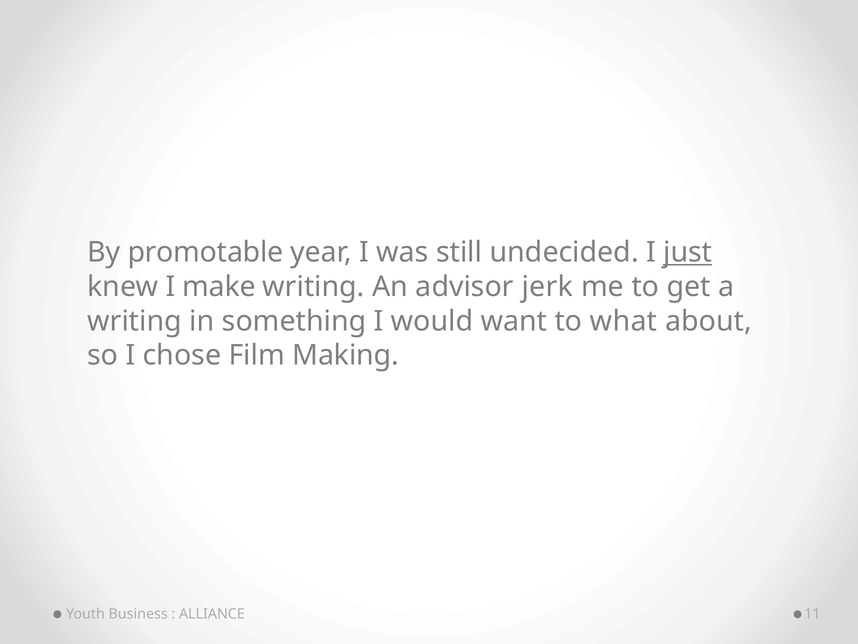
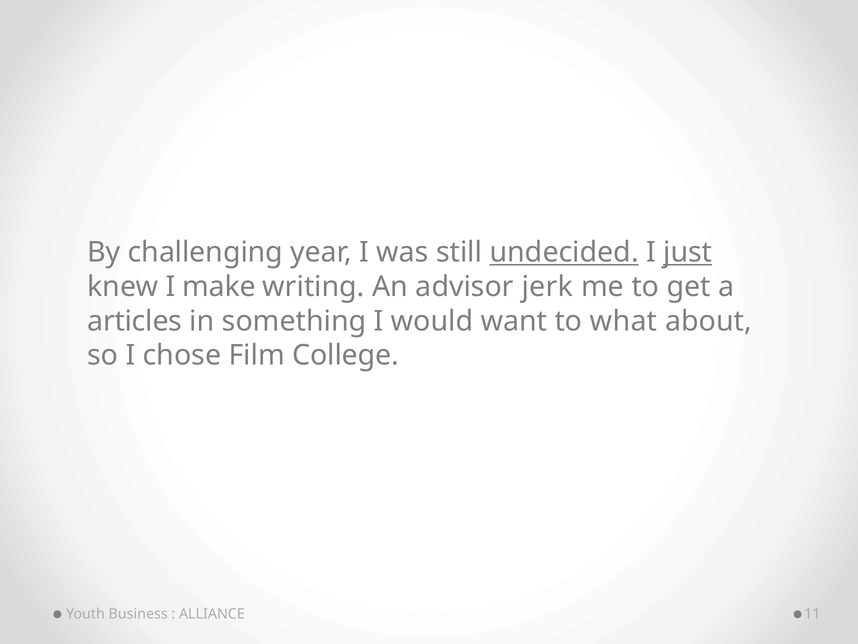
promotable: promotable -> challenging (205, 252)
undecided underline: none -> present (564, 252)
writing: writing -> articles (135, 321)
Making: Making -> College (346, 355)
